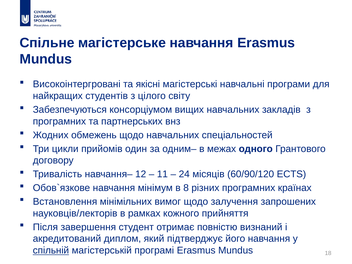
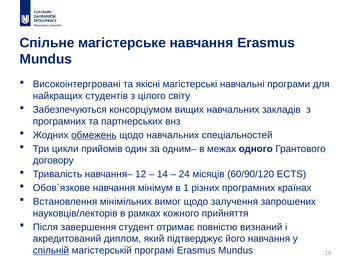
обмежень underline: none -> present (94, 135)
11: 11 -> 14 (162, 174)
8: 8 -> 1 (186, 188)
